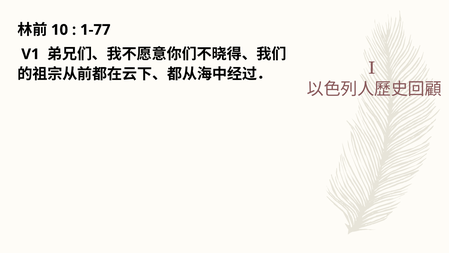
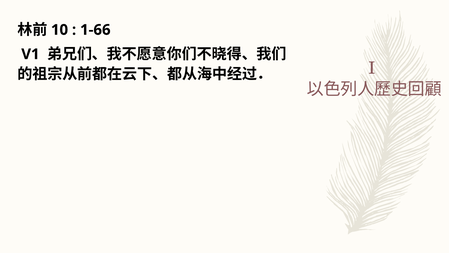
1-77: 1-77 -> 1-66 (95, 30)
